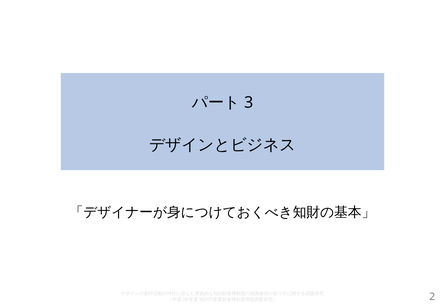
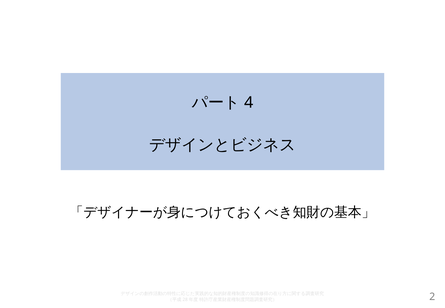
3: 3 -> 4 (249, 103)
